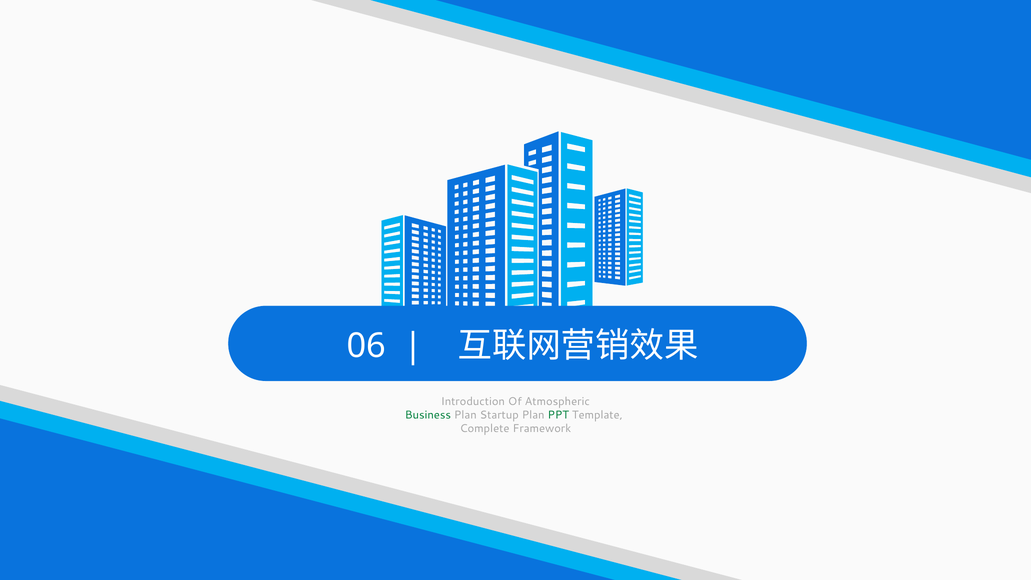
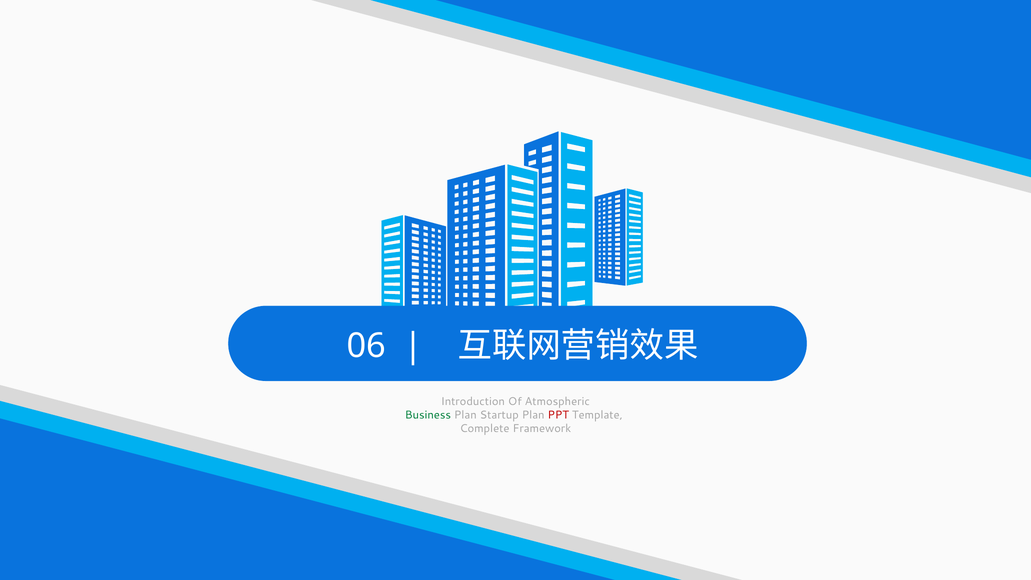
PPT colour: green -> red (558, 415)
